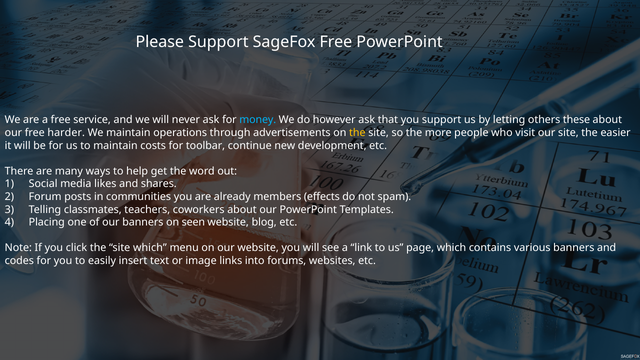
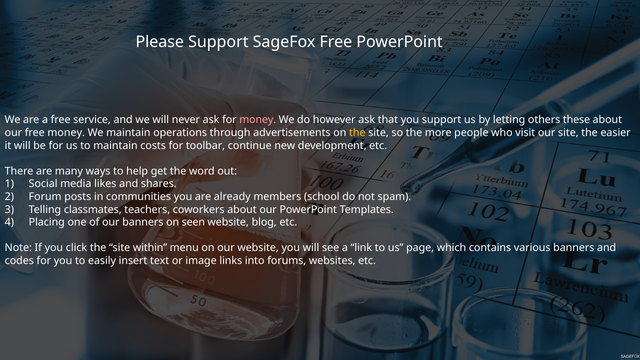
money colour: light blue -> pink (258, 120)
free harder: harder -> money (66, 133)
effects: effects -> school (322, 197)
site which: which -> within (150, 248)
